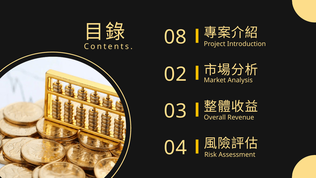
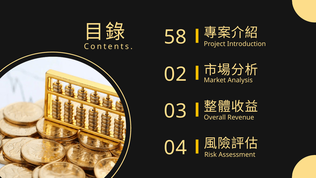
08: 08 -> 58 (175, 37)
